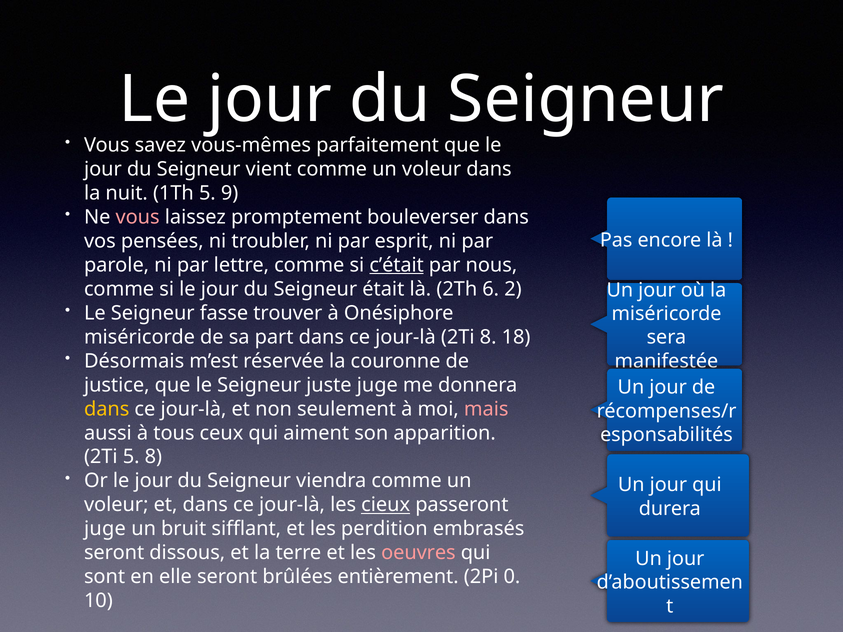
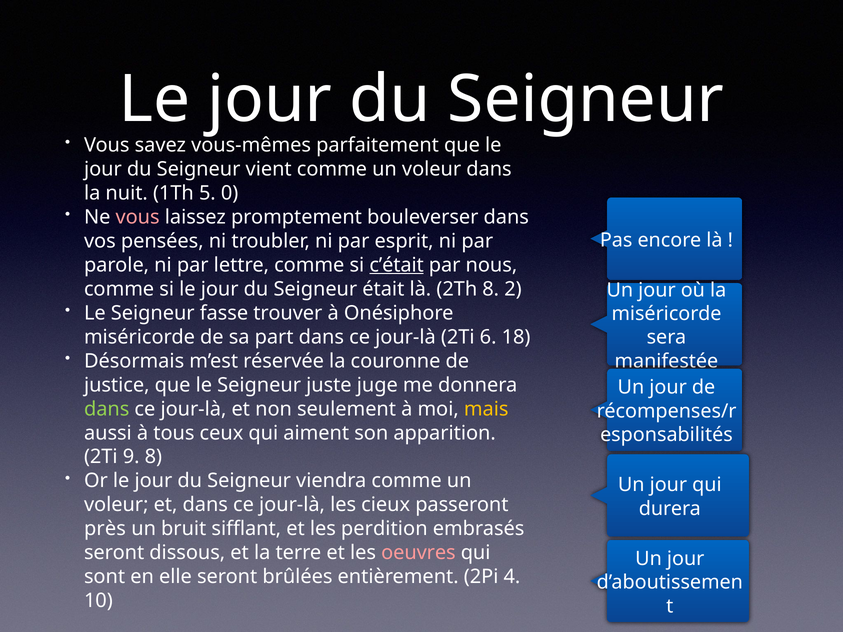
9: 9 -> 0 (230, 193)
2Th 6: 6 -> 8 (491, 289)
2Ti 8: 8 -> 6 (488, 337)
dans colour: yellow -> light green (107, 409)
mais colour: pink -> yellow (486, 409)
2Ti 5: 5 -> 9 (131, 457)
cieux underline: present -> none (386, 505)
juge: juge -> près (105, 529)
0: 0 -> 4 (512, 577)
